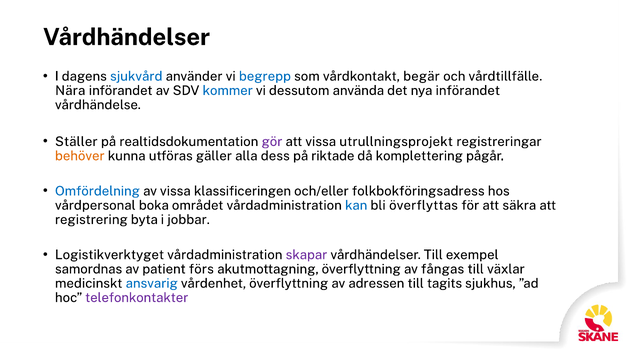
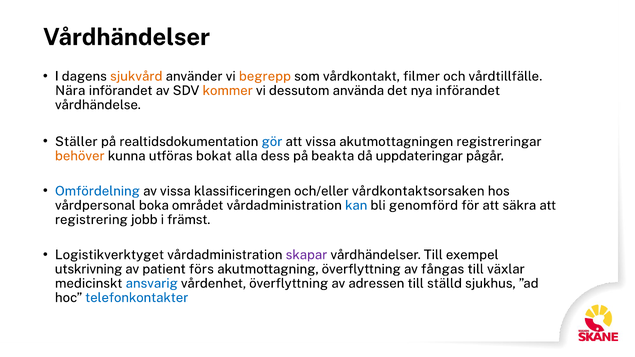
sjukvård colour: blue -> orange (136, 76)
begrepp colour: blue -> orange (265, 76)
begär: begär -> filmer (422, 76)
kommer colour: blue -> orange (228, 91)
gör colour: purple -> blue (272, 142)
utrullningsprojekt: utrullningsprojekt -> akutmottagningen (396, 142)
gäller: gäller -> bokat (214, 156)
riktade: riktade -> beakta (333, 156)
komplettering: komplettering -> uppdateringar (419, 156)
folkbokföringsadress: folkbokföringsadress -> vårdkontaktsorsaken (418, 191)
överflyttas: överflyttas -> genomförd (423, 205)
byta: byta -> jobb (144, 220)
jobbar: jobbar -> främst (189, 220)
samordnas: samordnas -> utskrivning (89, 269)
tagits: tagits -> ställd (444, 284)
telefonkontakter colour: purple -> blue (137, 298)
